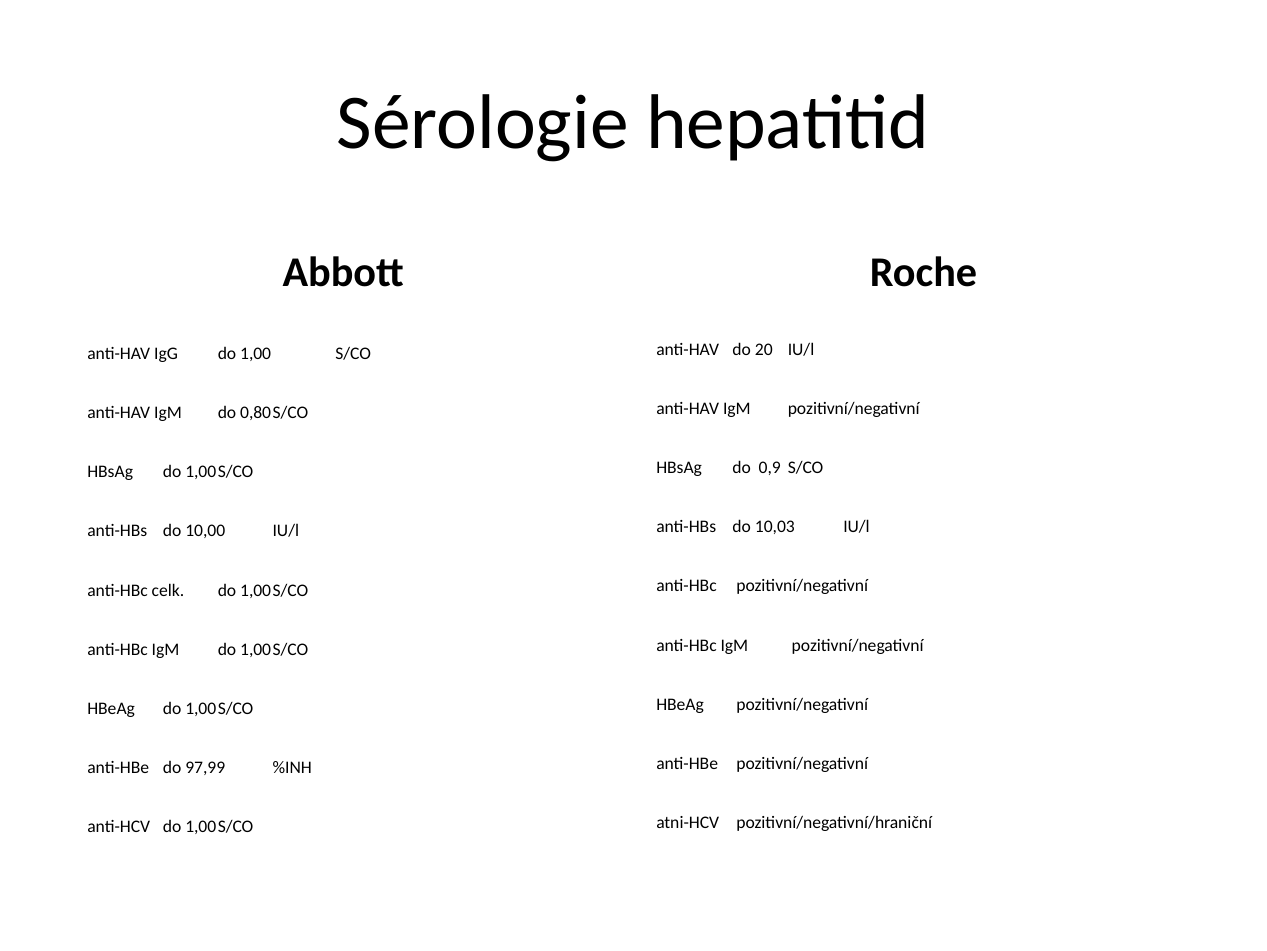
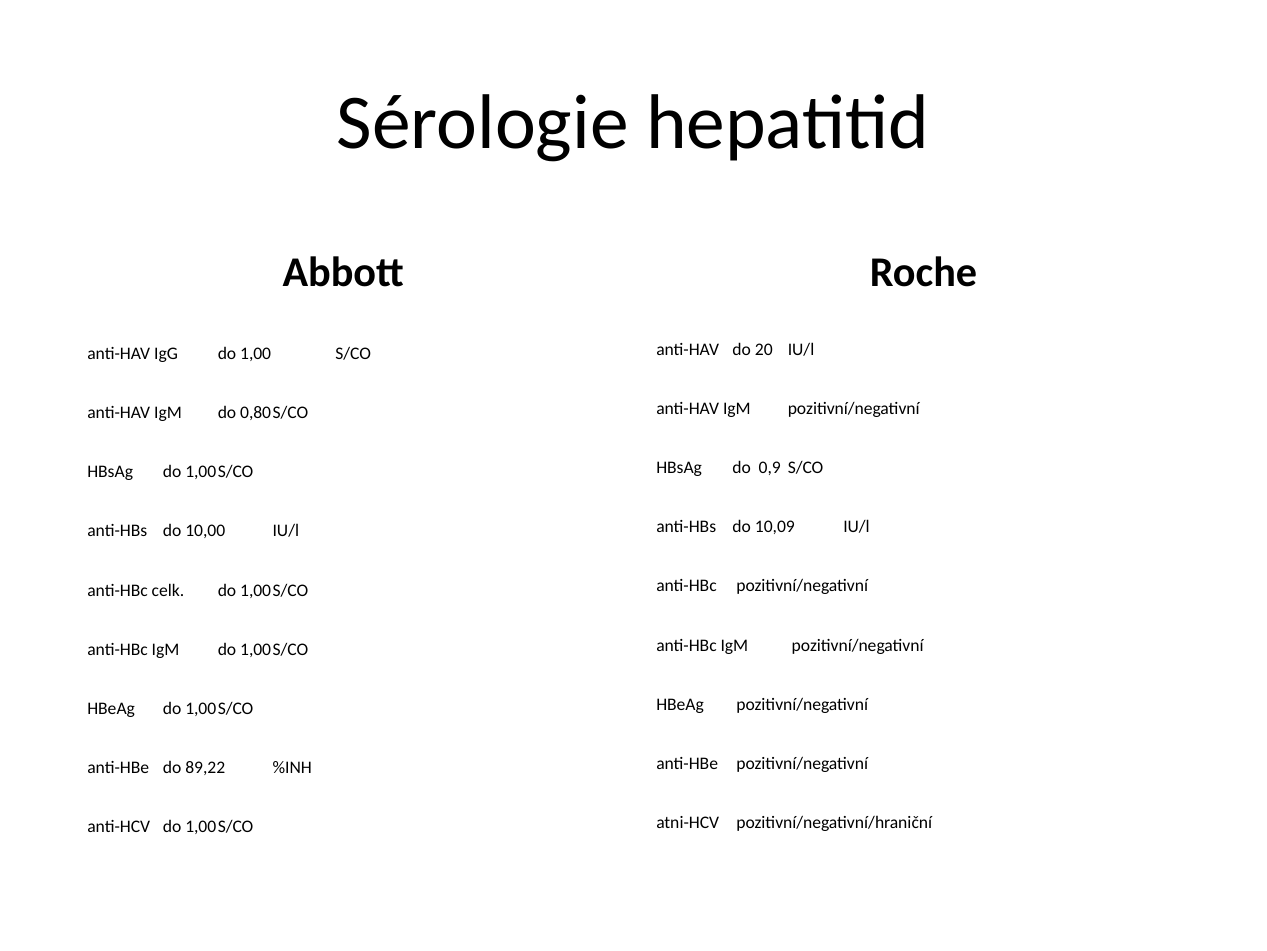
10,03: 10,03 -> 10,09 (775, 527)
97,99: 97,99 -> 89,22 (205, 767)
